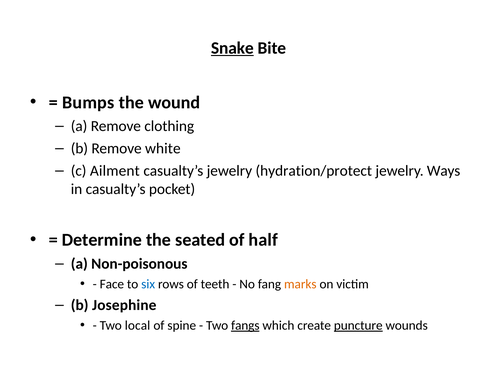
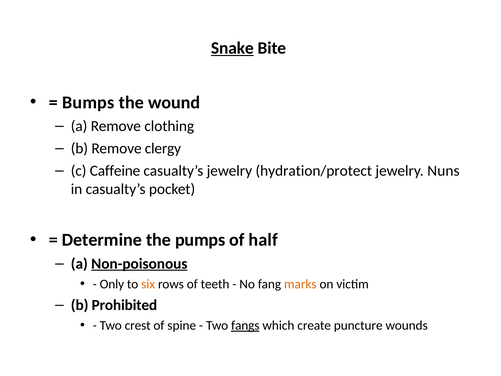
white: white -> clergy (163, 148)
Ailment: Ailment -> Caffeine (115, 171)
Ways: Ways -> Nuns (443, 171)
seated: seated -> pumps (200, 240)
Non-poisonous underline: none -> present (139, 264)
Face: Face -> Only (112, 284)
six colour: blue -> orange (148, 284)
Josephine: Josephine -> Prohibited (124, 305)
local: local -> crest (138, 325)
puncture underline: present -> none (358, 325)
